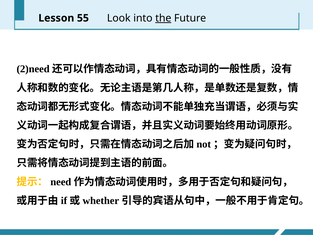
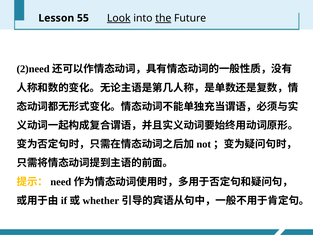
Look underline: none -> present (119, 18)
